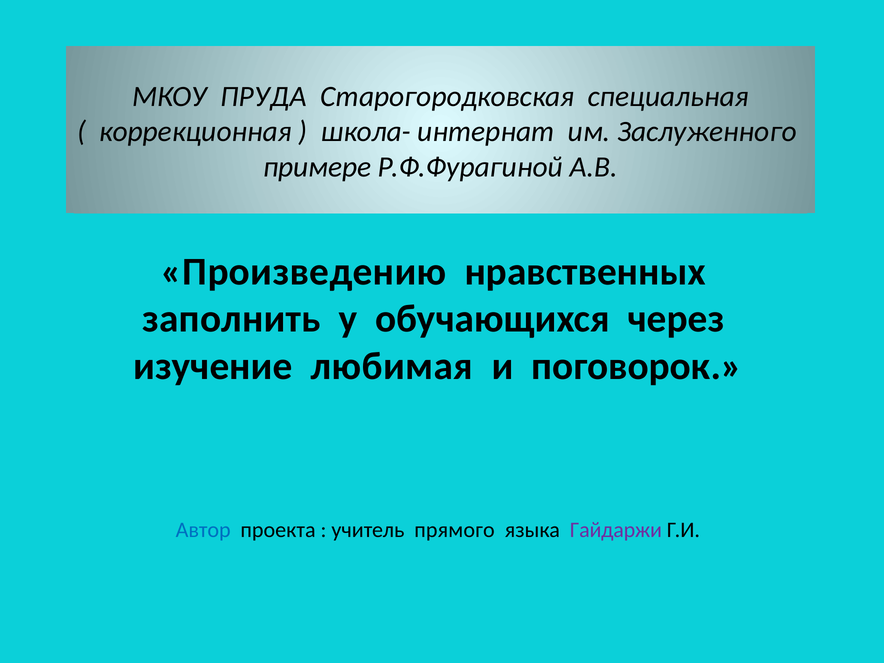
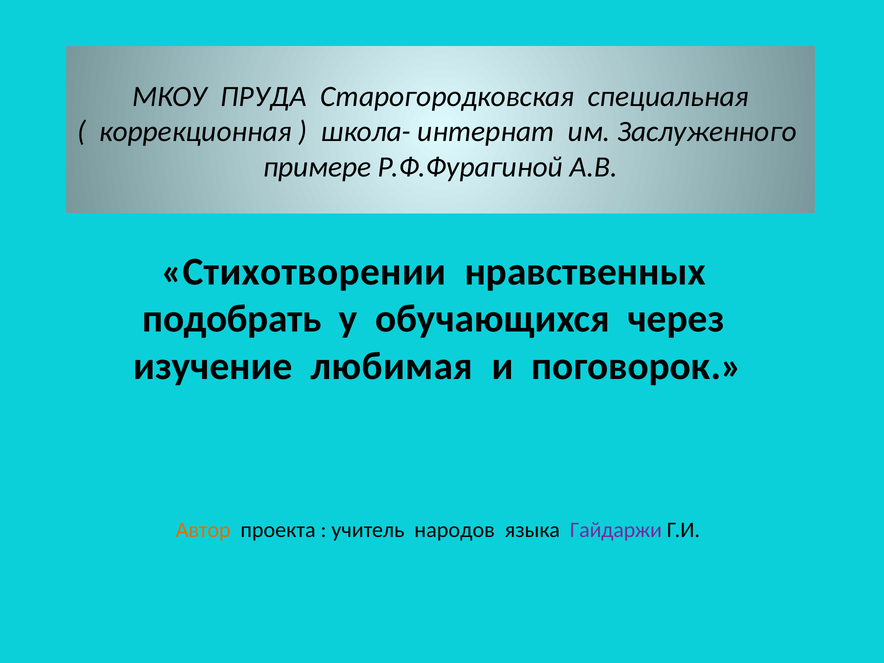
Произведению: Произведению -> Стихотворении (304, 272)
заполнить: заполнить -> подобрать (232, 319)
Автор colour: blue -> orange (203, 530)
прямого: прямого -> народов (455, 530)
